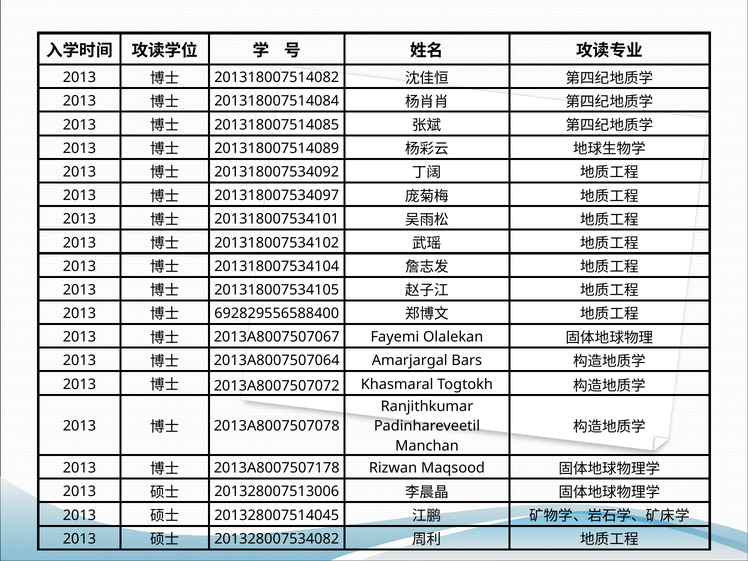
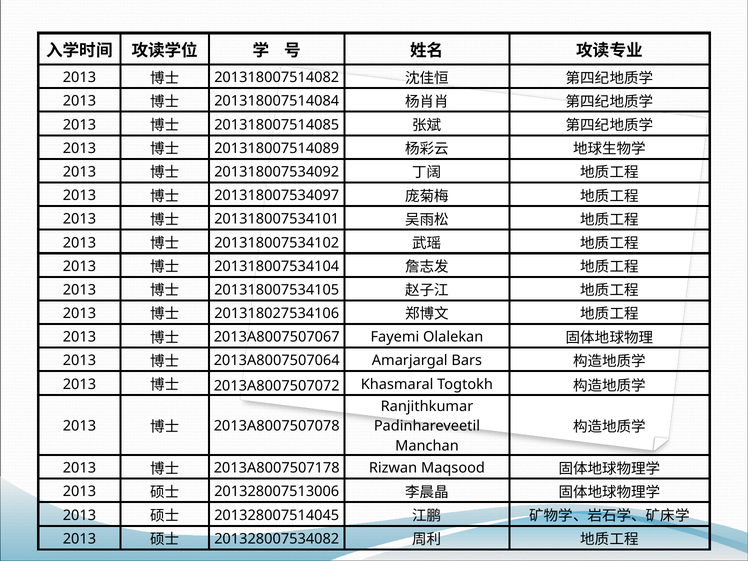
692829556588400: 692829556588400 -> 201318027534106 (277, 313)
